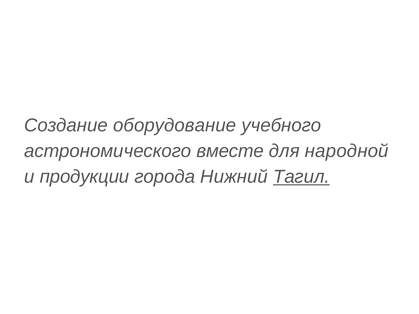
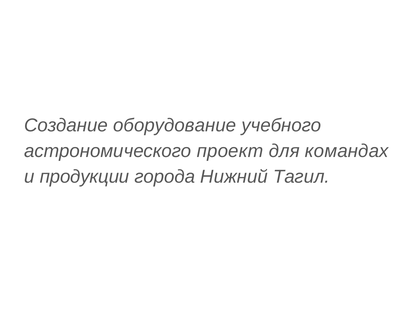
вместе: вместе -> проект (230, 151)
народной: народной -> командах (347, 151)
Тагил underline: present -> none (301, 177)
